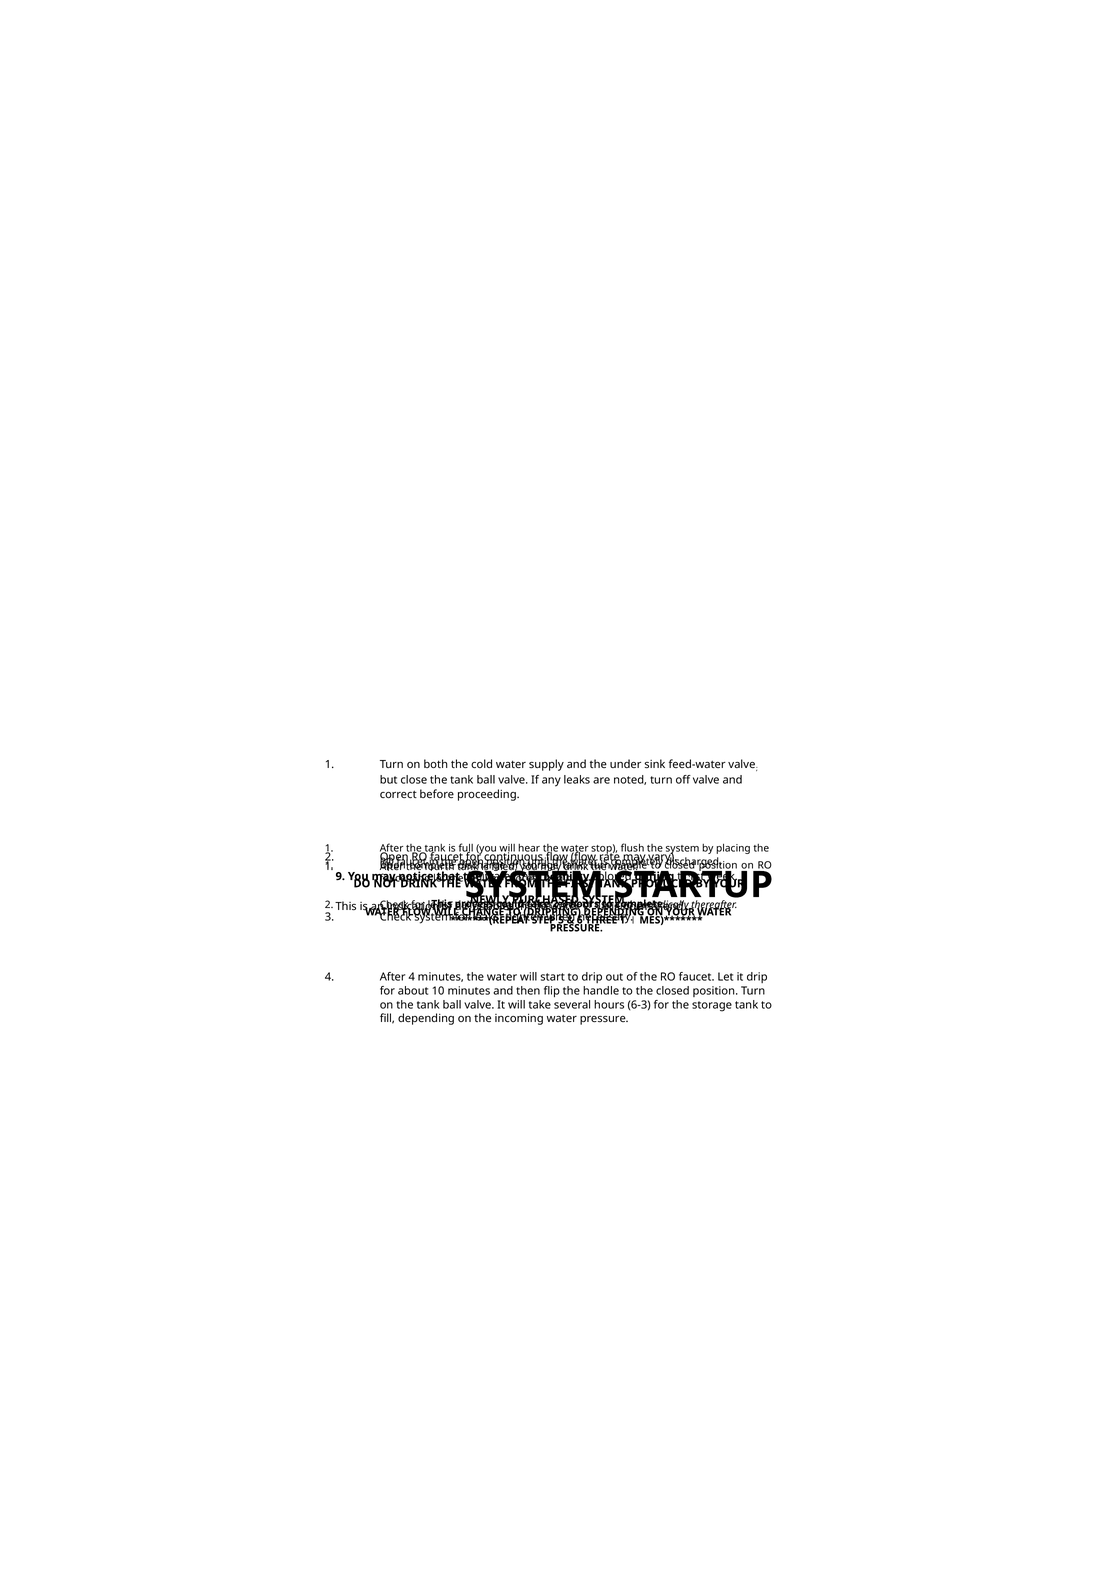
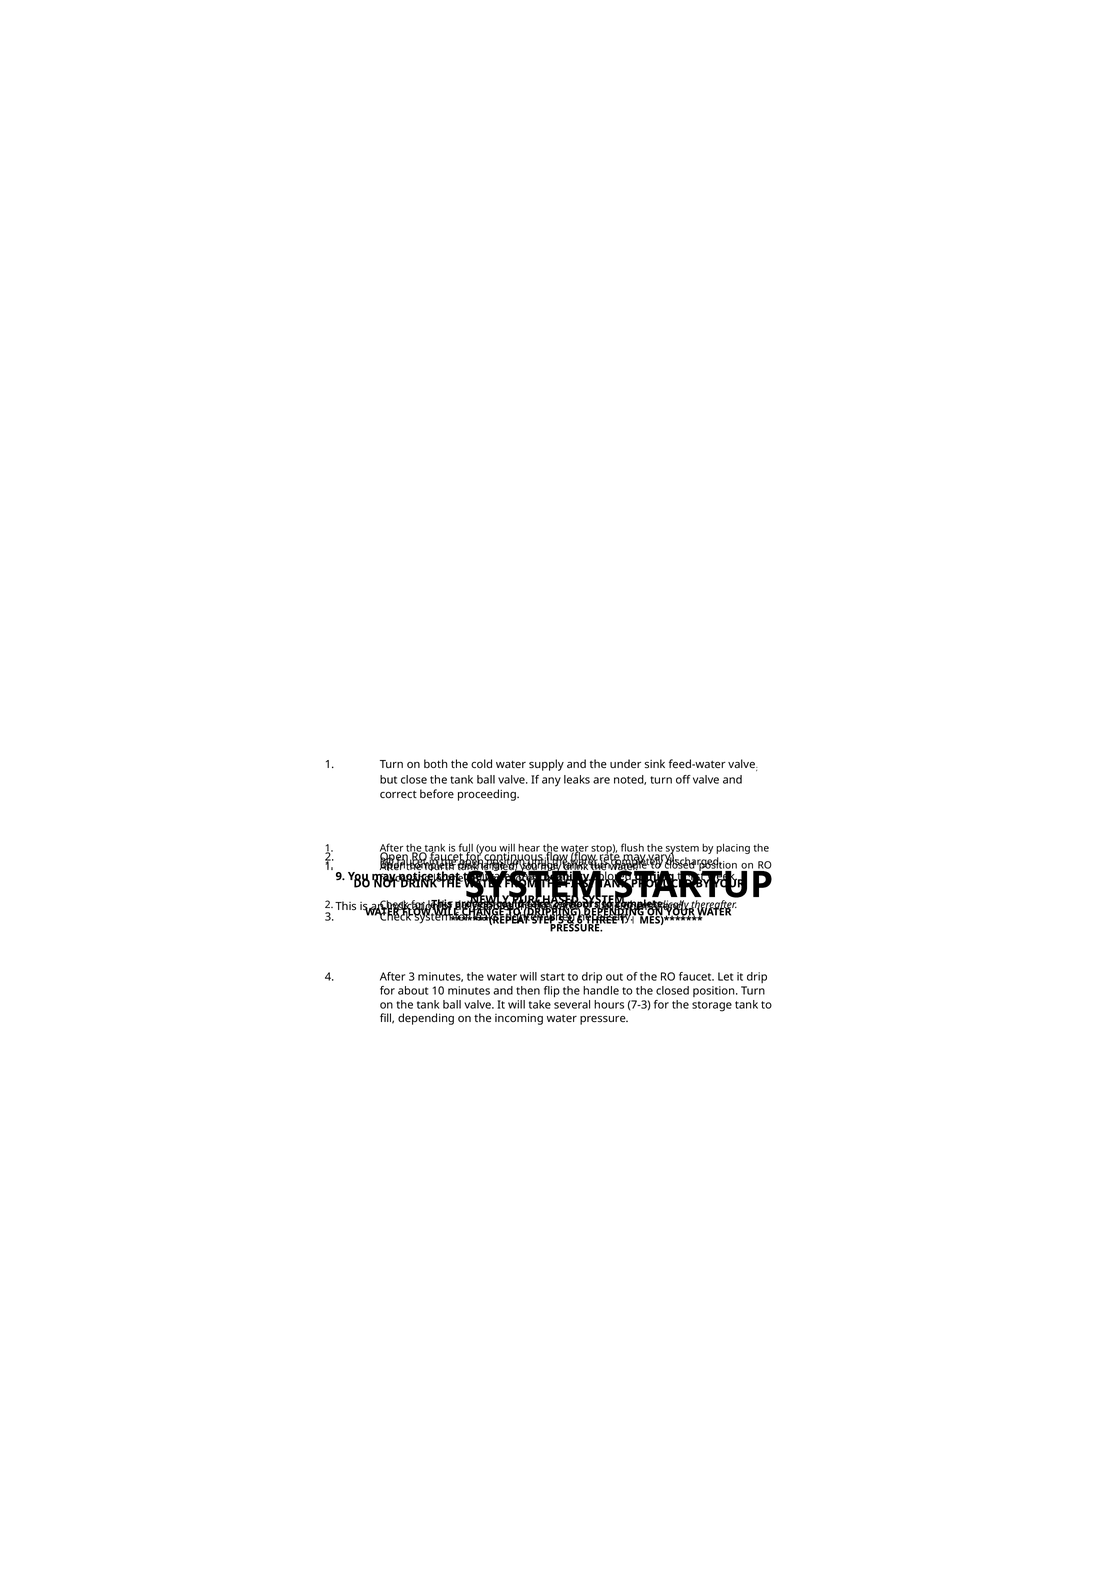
After 4: 4 -> 3 (412, 977)
6-3: 6-3 -> 7-3 (639, 1005)
